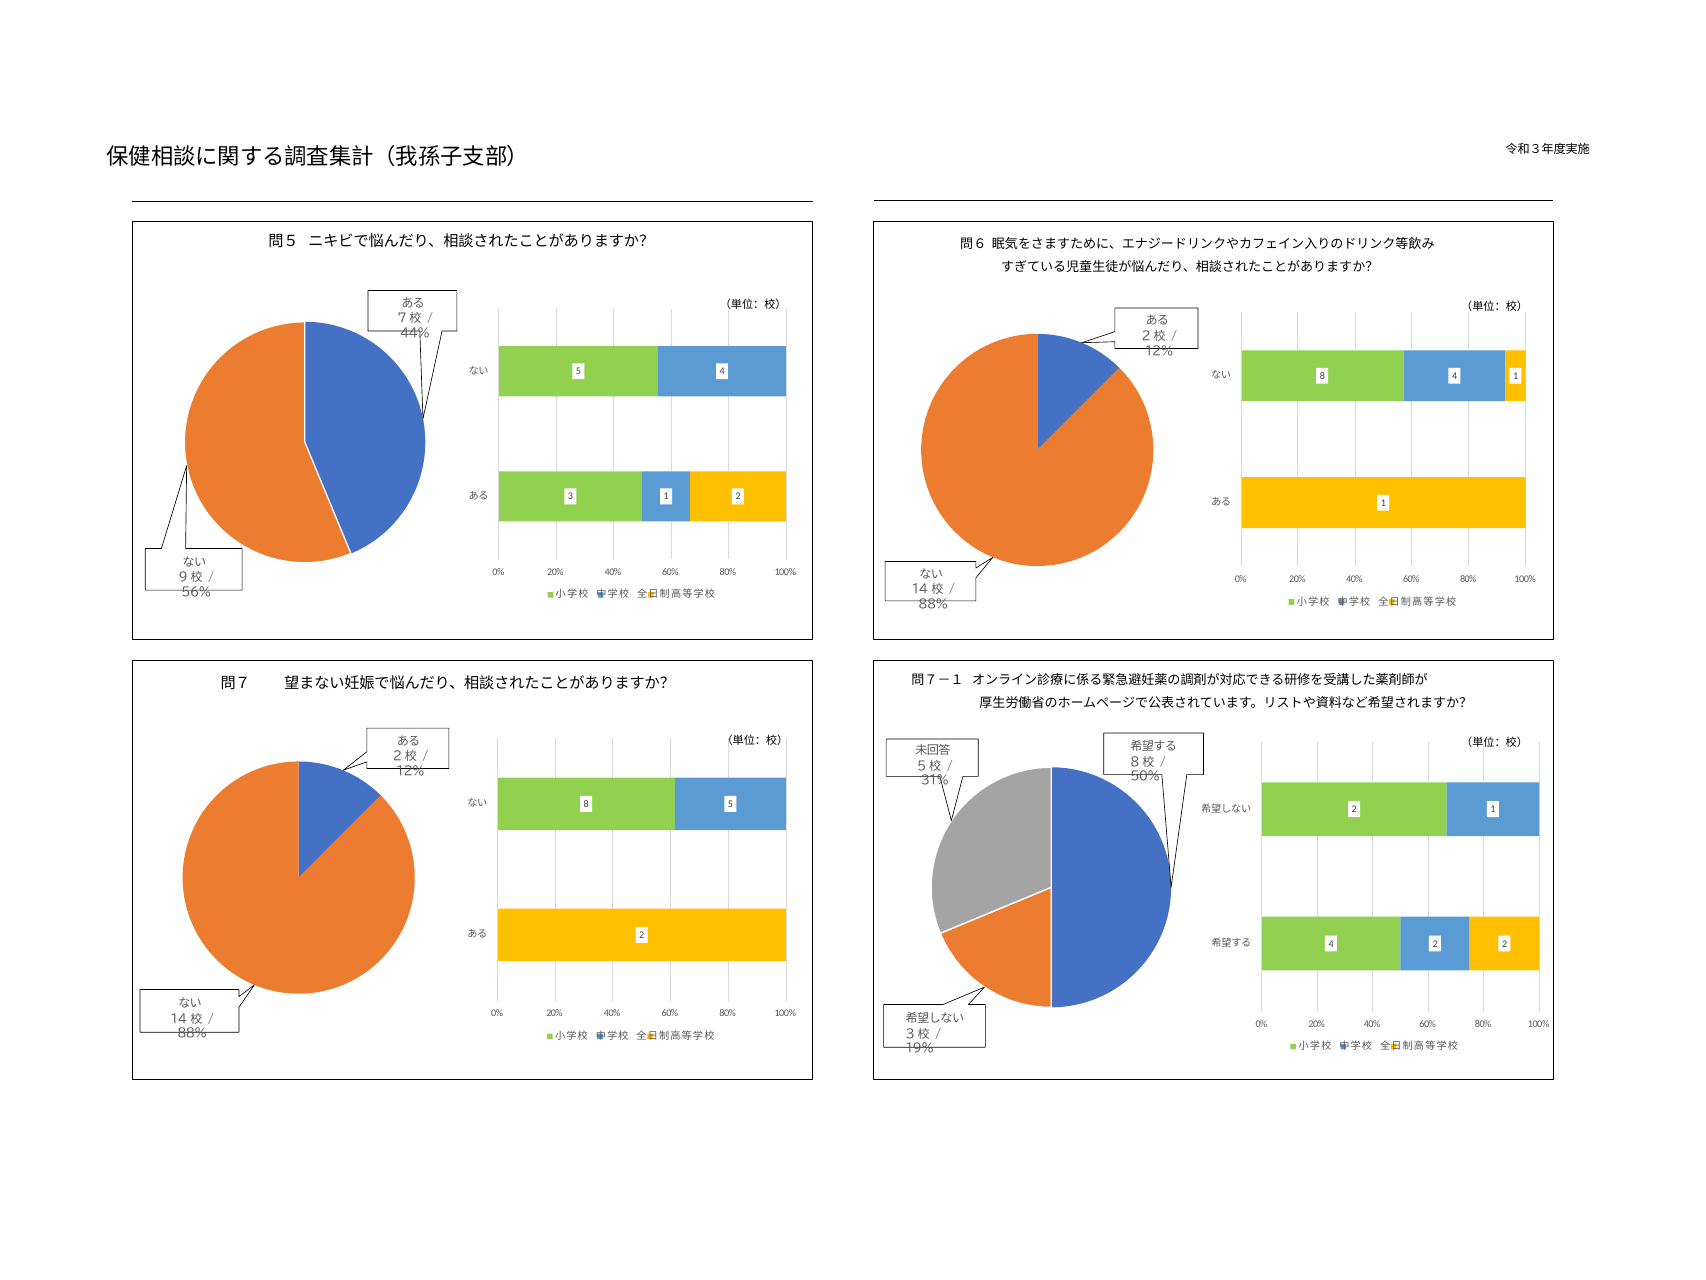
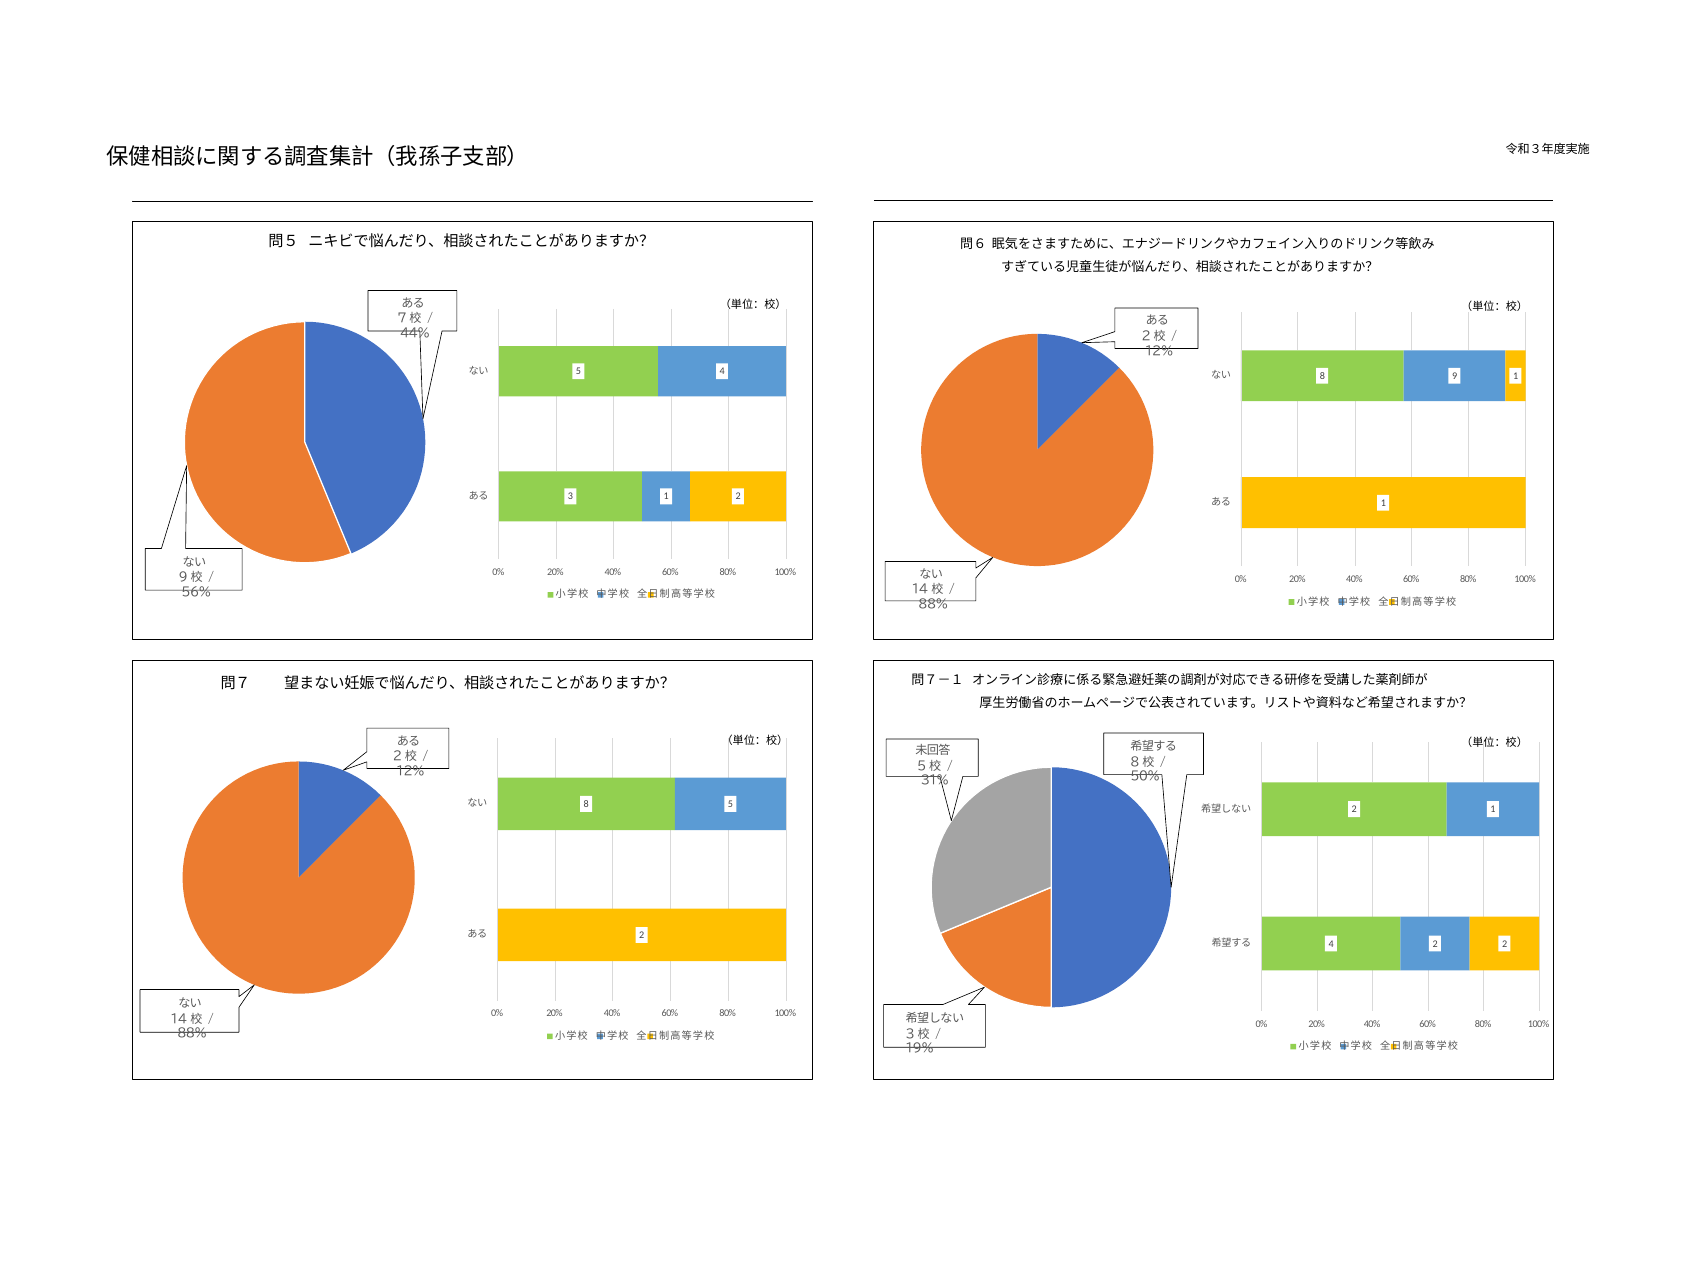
8 4: 4 -> 9 (1455, 376)
